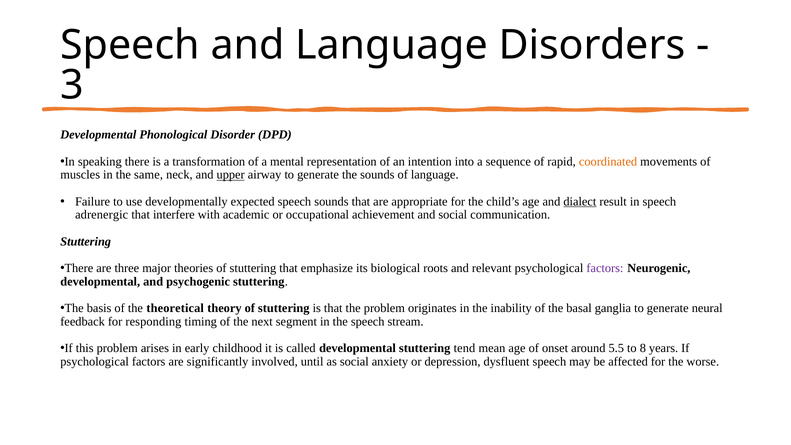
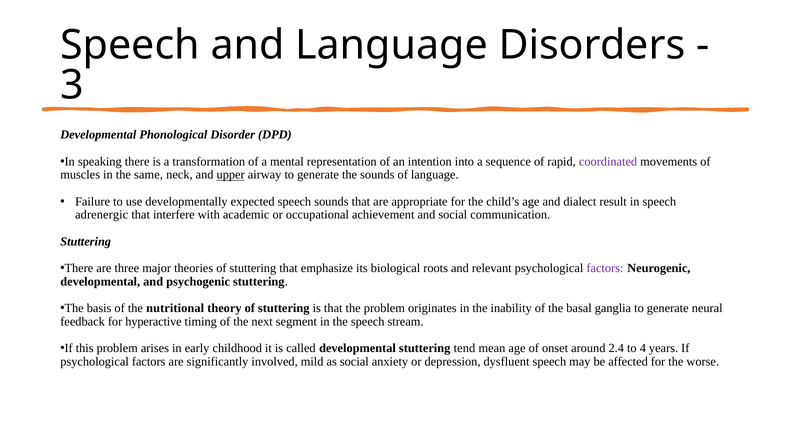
coordinated colour: orange -> purple (608, 161)
dialect underline: present -> none (580, 202)
theoretical: theoretical -> nutritional (175, 308)
responding: responding -> hyperactive (154, 322)
5.5: 5.5 -> 2.4 (616, 348)
8: 8 -> 4 (643, 348)
until: until -> mild (312, 362)
